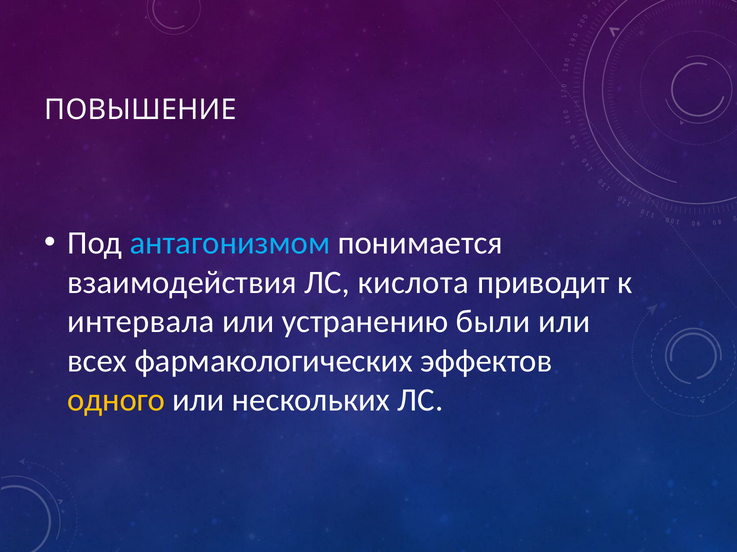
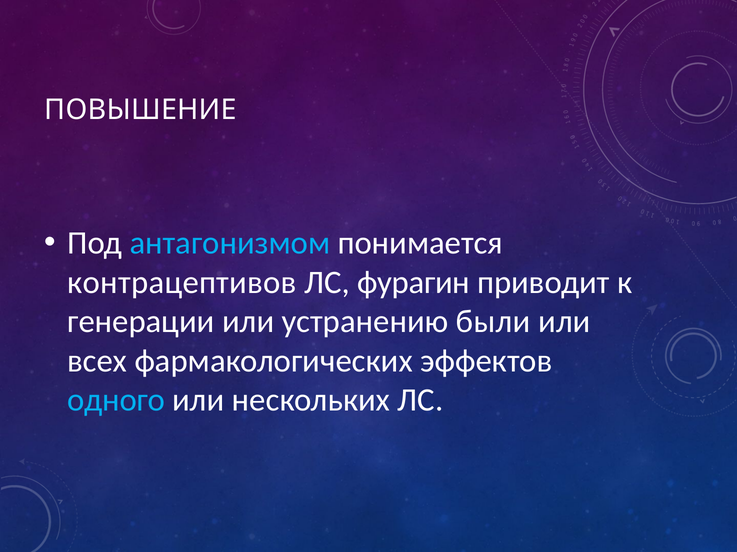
взаимодействия: взаимодействия -> контрацептивов (182, 283)
кислота: кислота -> фурагин (414, 283)
интервала: интервала -> генерации (141, 322)
одного colour: yellow -> light blue (116, 401)
